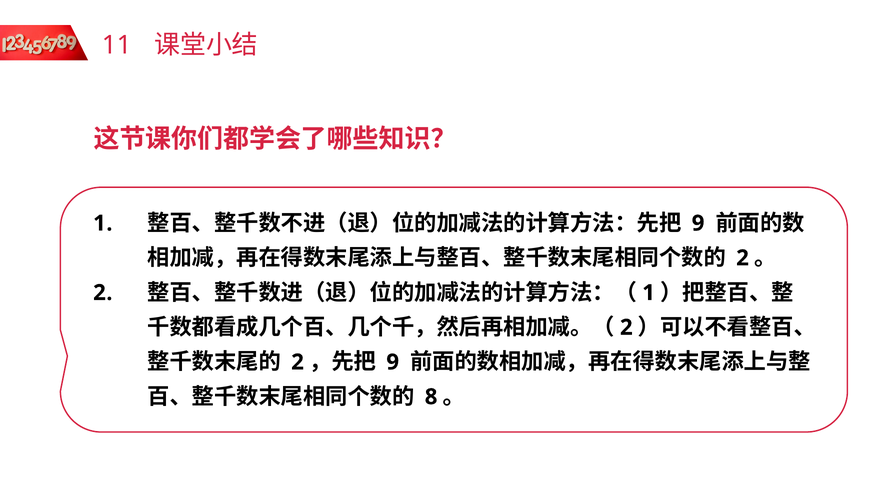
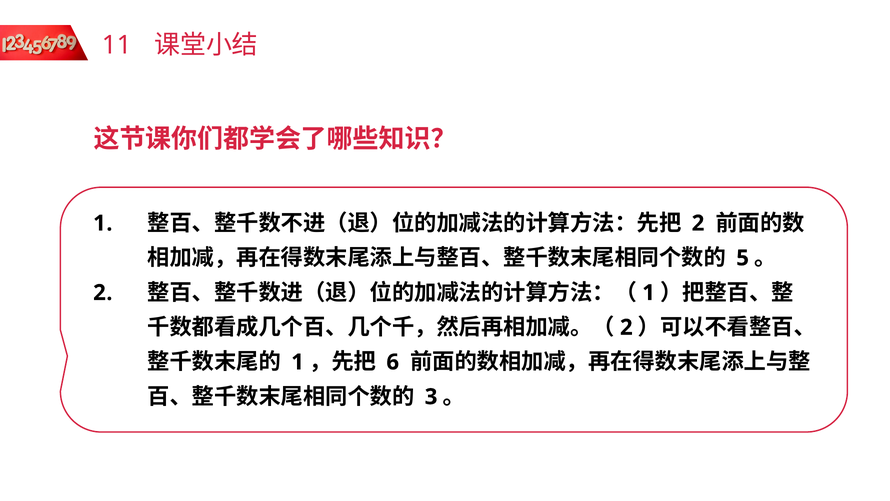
9: 9 -> 2 (698, 223)
2: 2 -> 5 (743, 258)
2: 2 -> 1 (298, 362)
9: 9 -> 6 (393, 362)
8: 8 -> 3 (431, 397)
